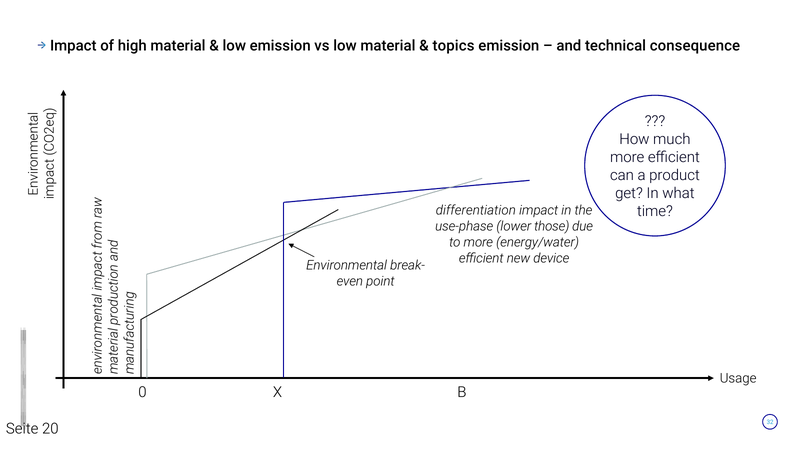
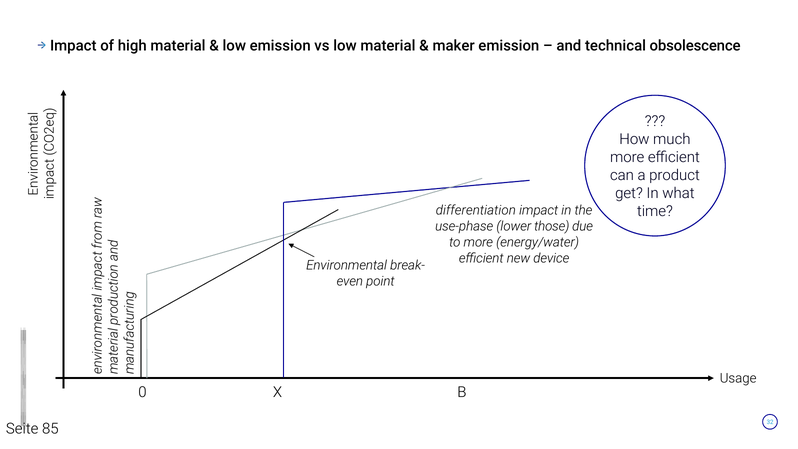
topics: topics -> maker (454, 46)
consequence: consequence -> obsolescence (695, 46)
20: 20 -> 85 (50, 429)
